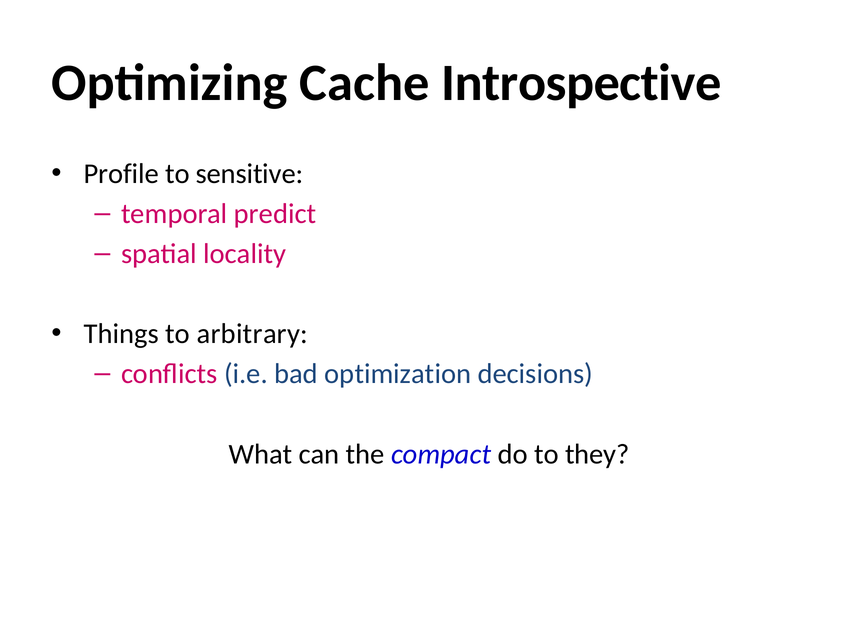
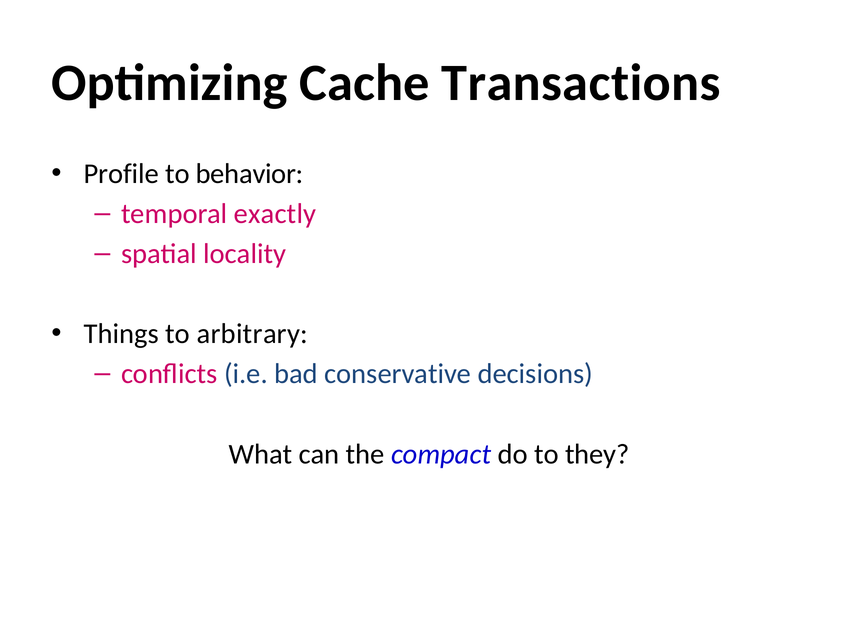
Introspective: Introspective -> Transactions (581, 83)
sensitive: sensitive -> behavior (250, 174)
predict: predict -> exactly (275, 214)
optimization: optimization -> conservative (398, 374)
